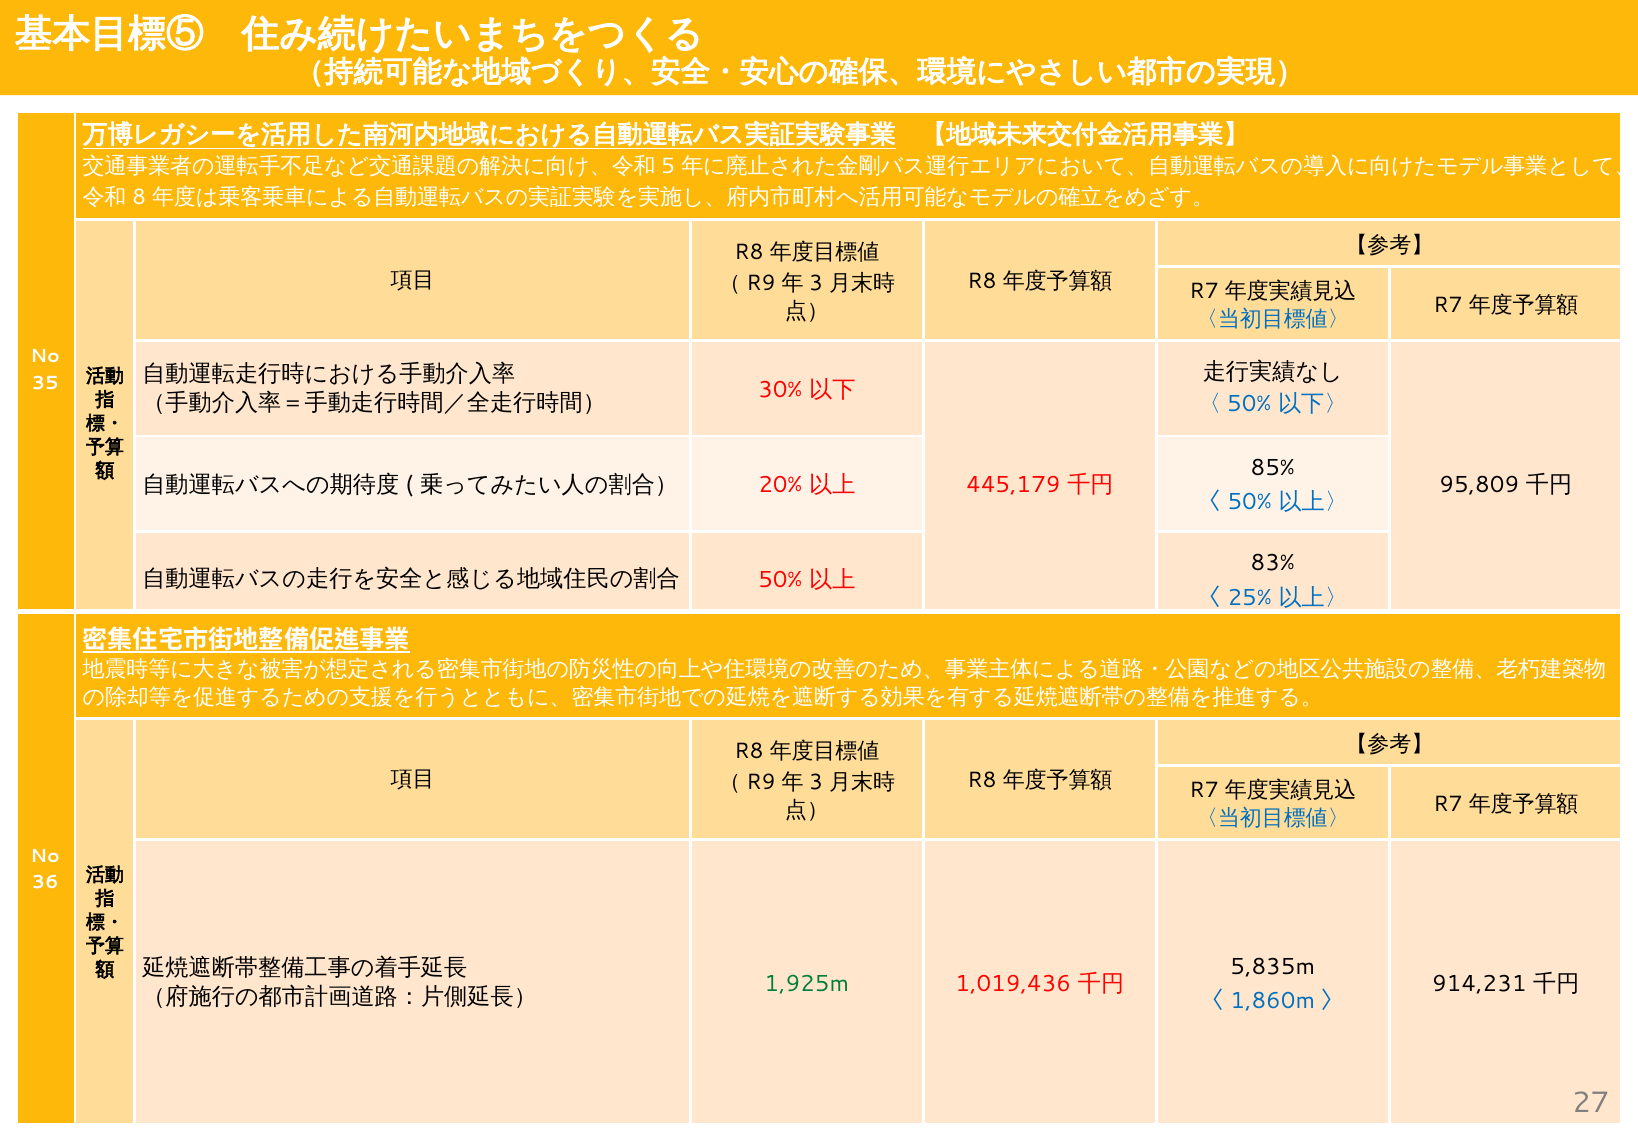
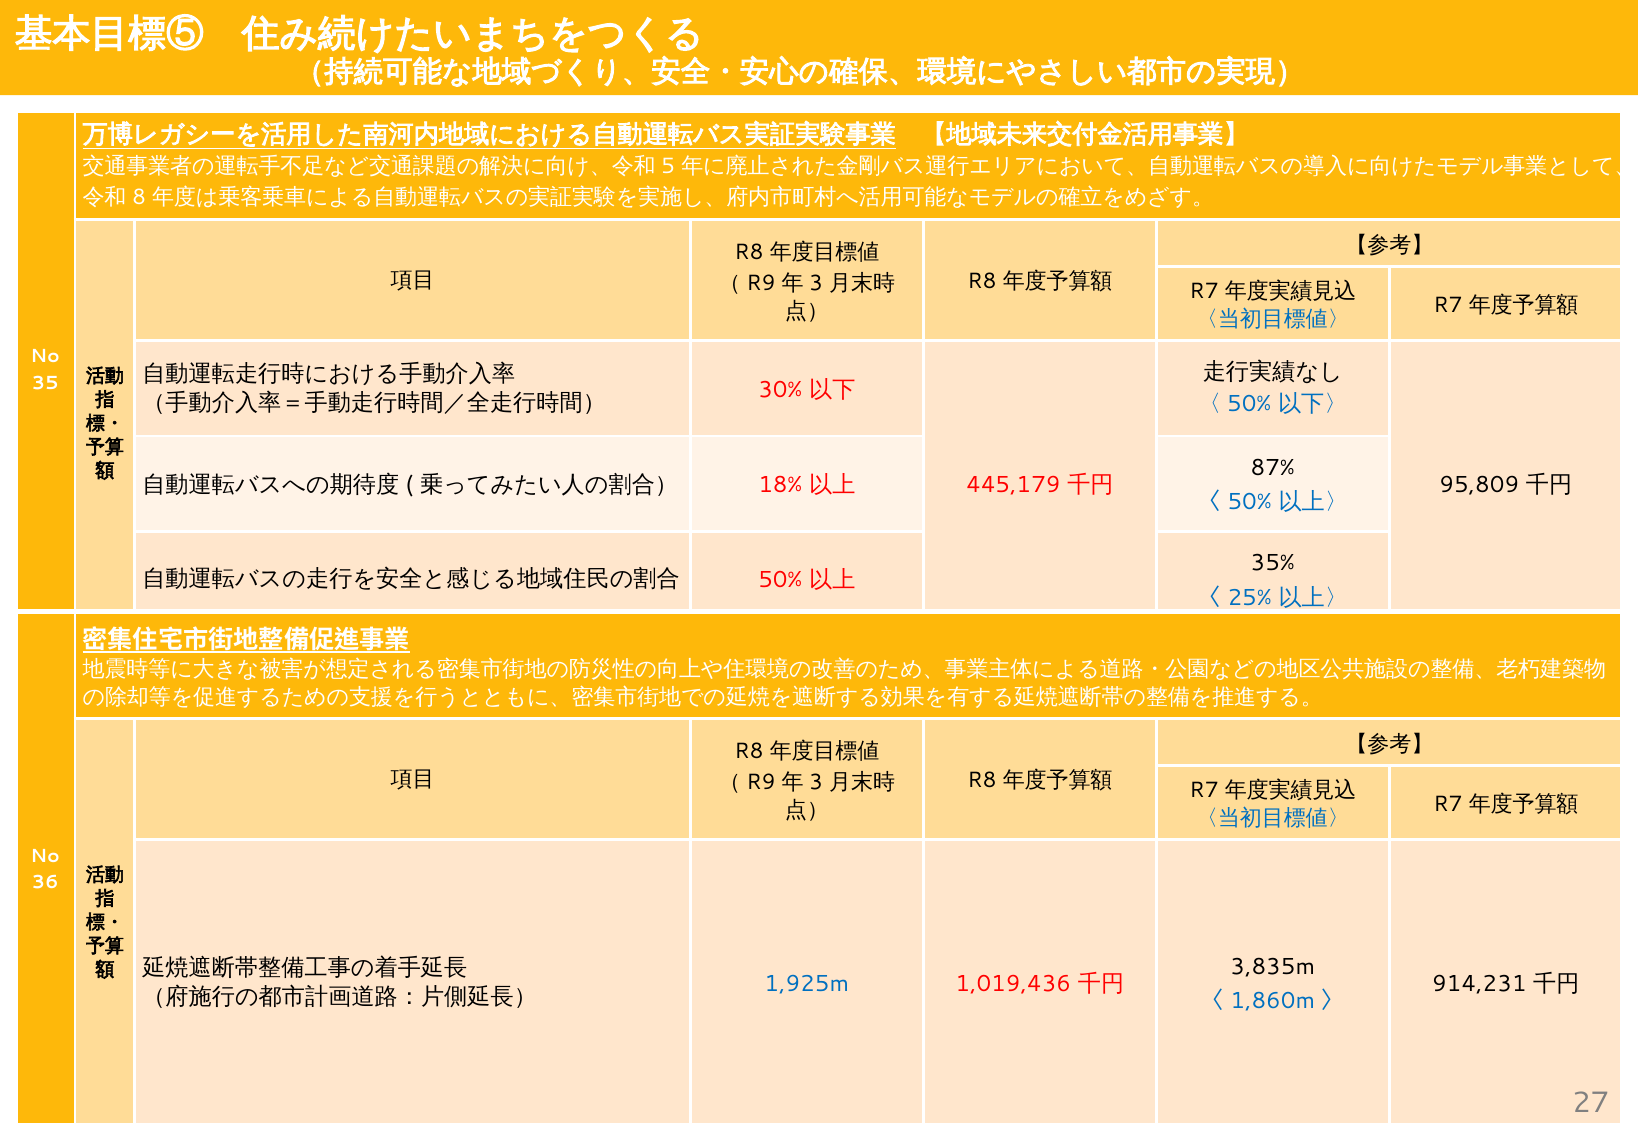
85%: 85% -> 87% (1273, 468)
20%: 20% -> 18% (780, 485)
83%: 83% -> 35% (1273, 563)
5,835m: 5,835m -> 3,835m (1273, 967)
1,925m colour: green -> blue (807, 984)
